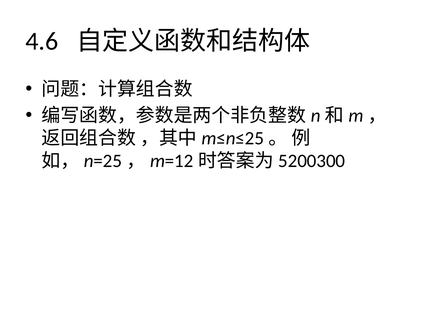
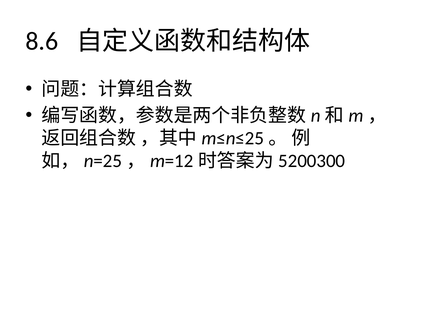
4.6: 4.6 -> 8.6 (42, 41)
